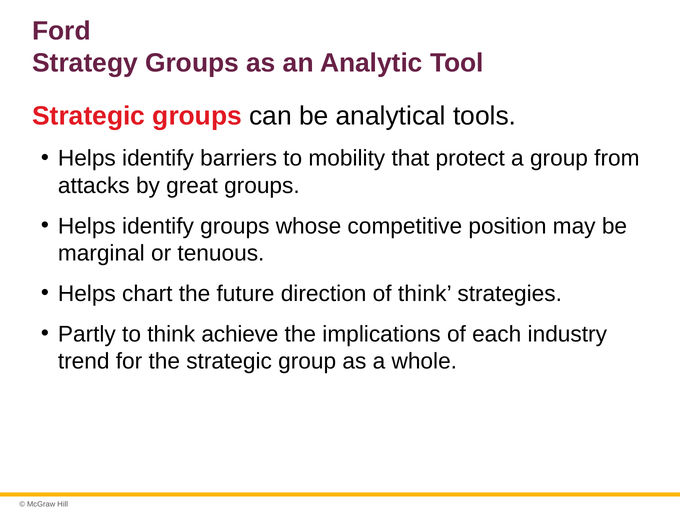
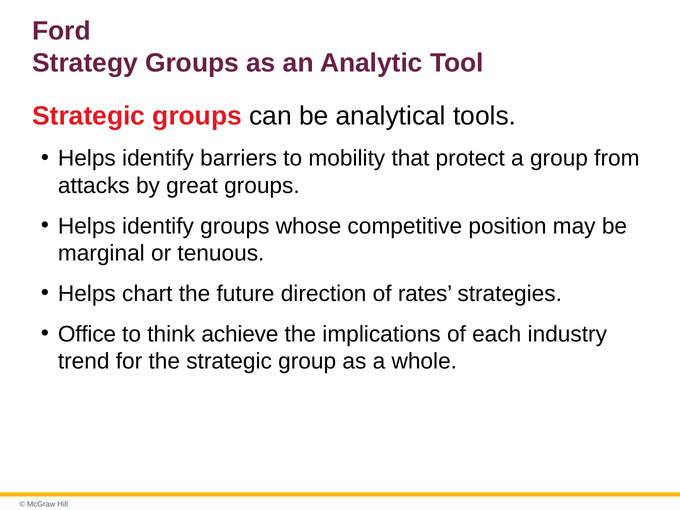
of think: think -> rates (425, 294)
Partly: Partly -> Office (87, 334)
